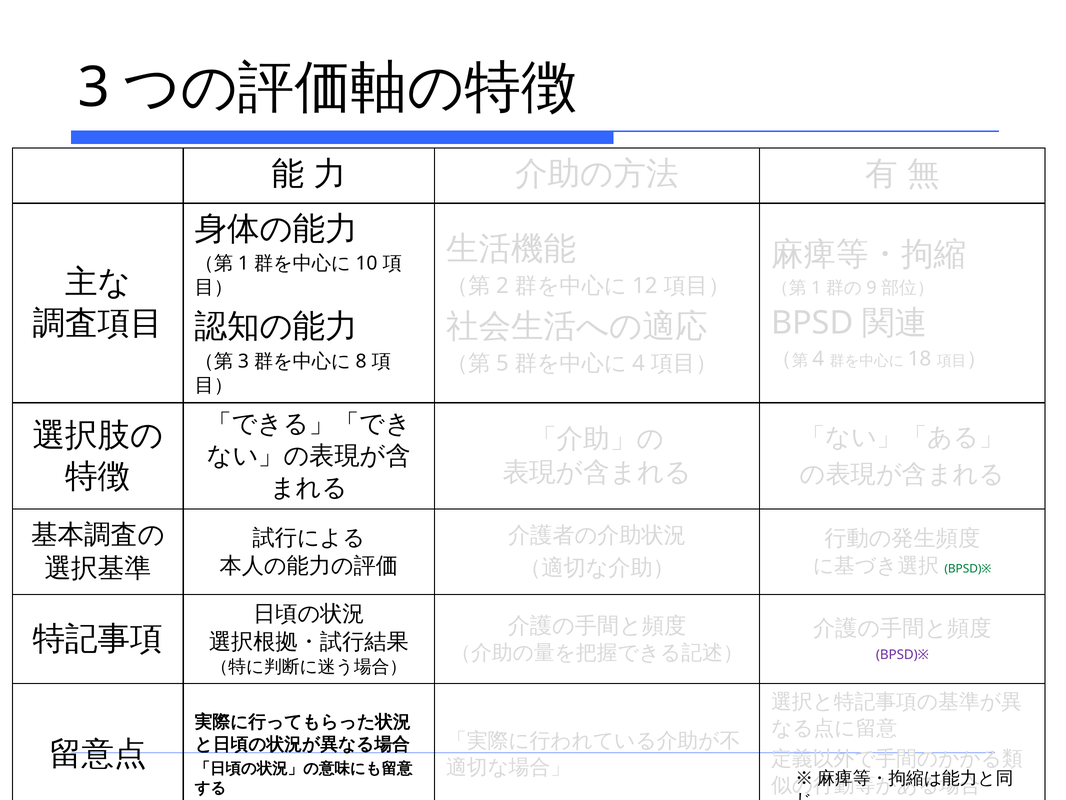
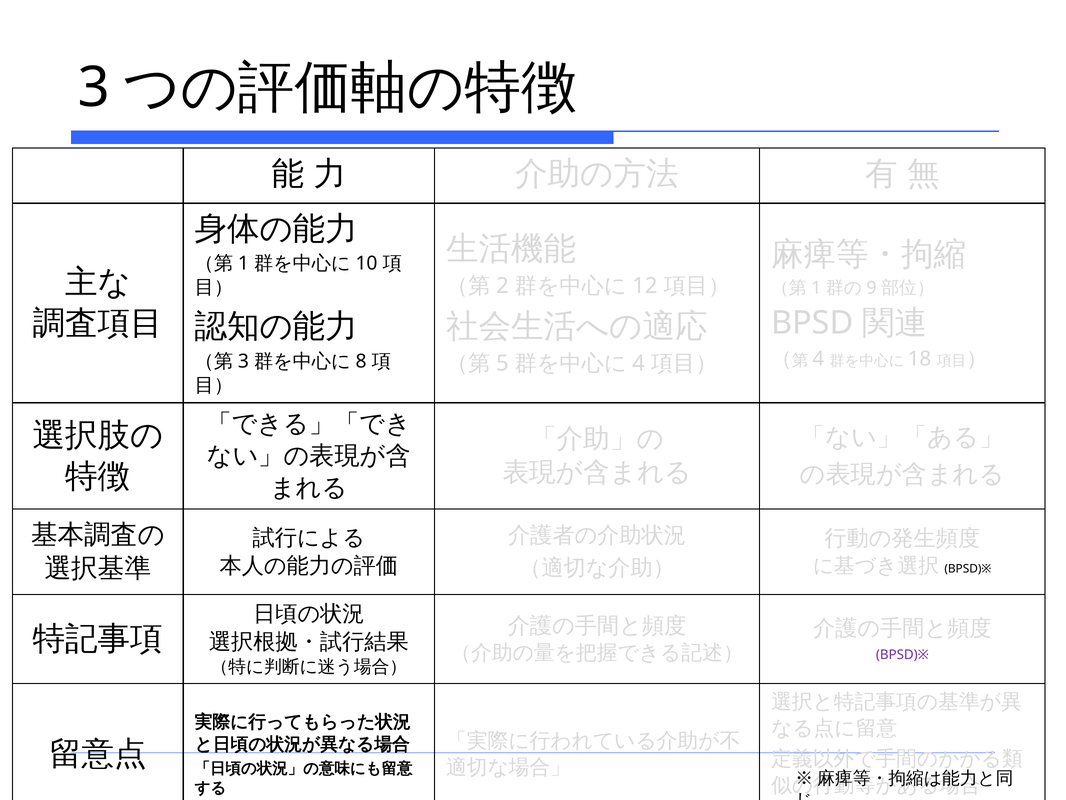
BPSD)※ colour: green -> black (968, 568)
